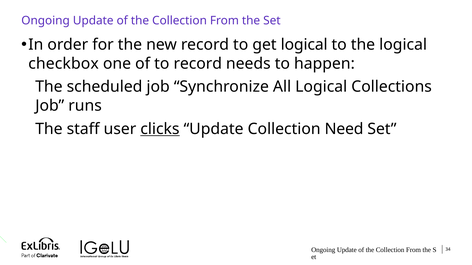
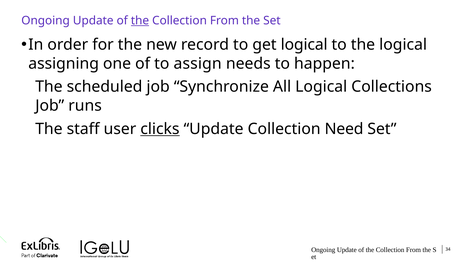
the underline: none -> present (140, 21)
checkbox: checkbox -> assigning (64, 64)
to record: record -> assign (198, 64)
